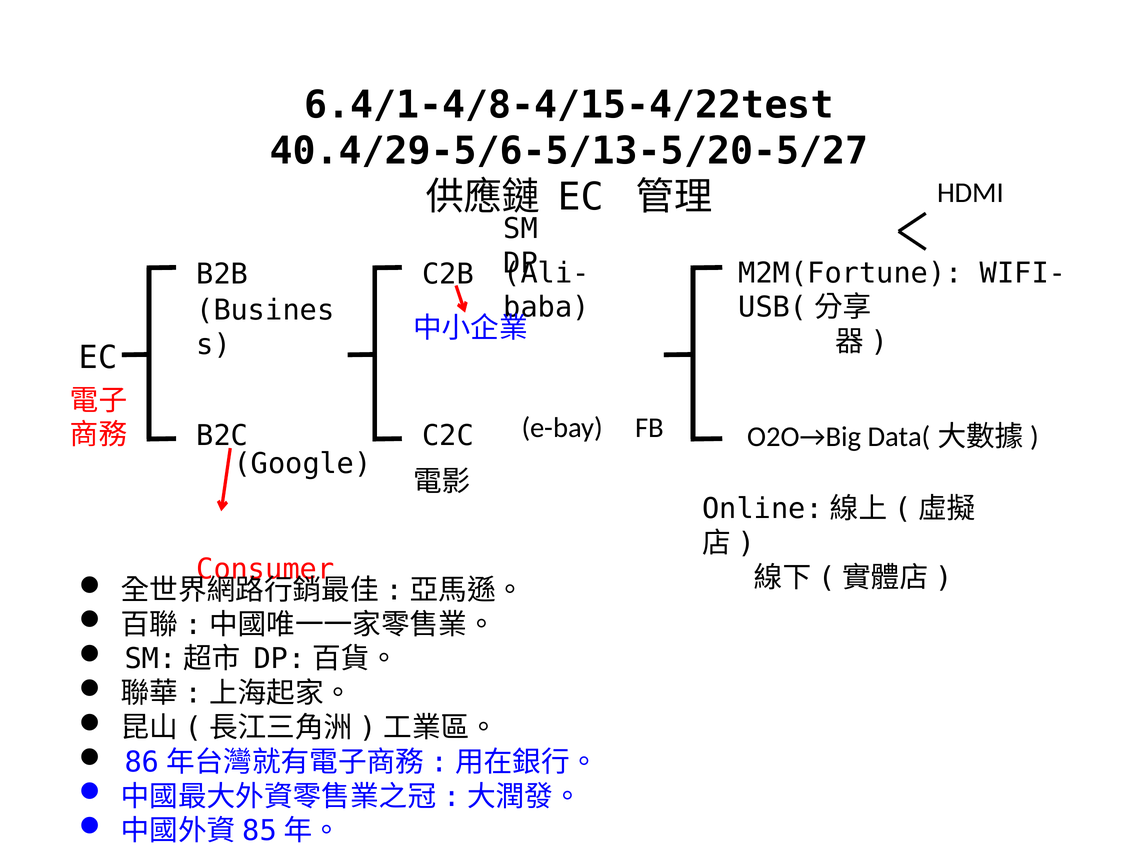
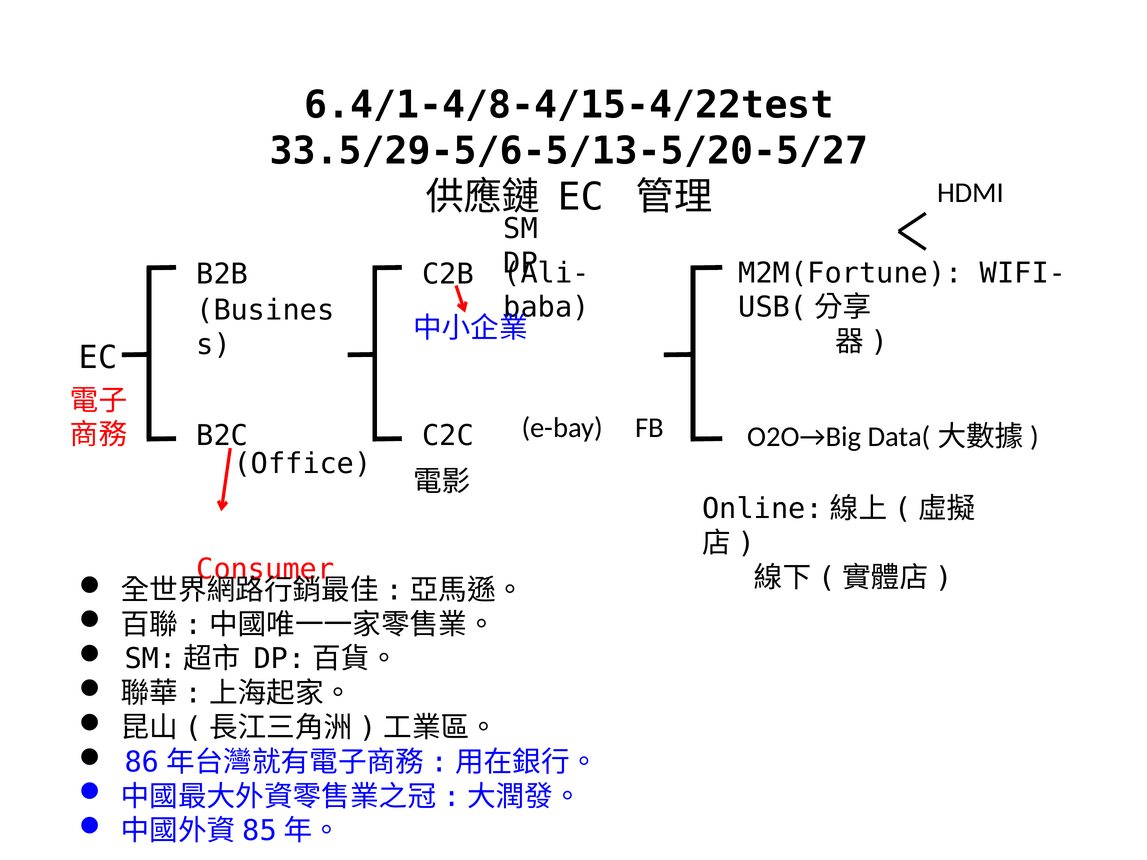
40.4/29-5/6-5/13-5/20-5/27: 40.4/29-5/6-5/13-5/20-5/27 -> 33.5/29-5/6-5/13-5/20-5/27 (569, 151)
Google: Google -> Office (303, 464)
